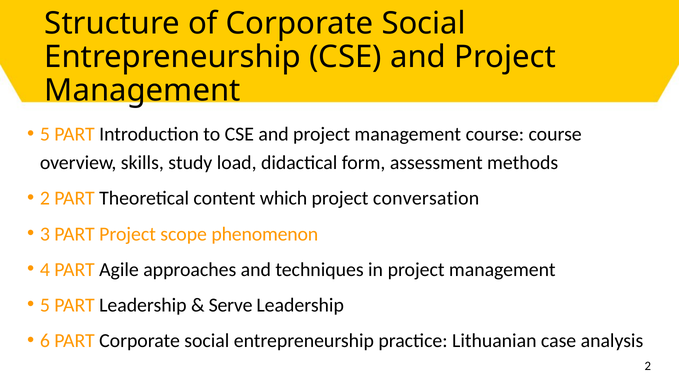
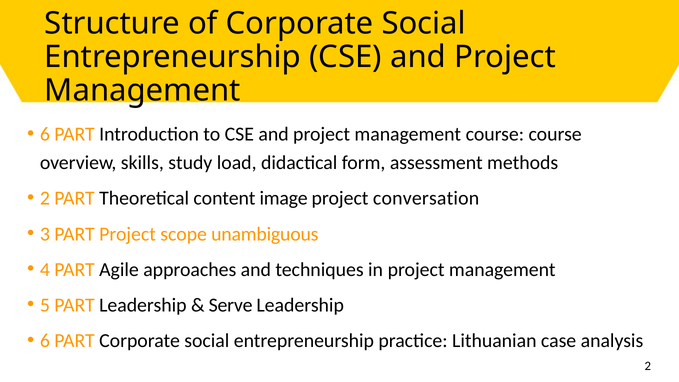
5: 5 -> 6 (45, 134)
which: which -> image (284, 198)
phenomenon: phenomenon -> unambiguous (265, 234)
